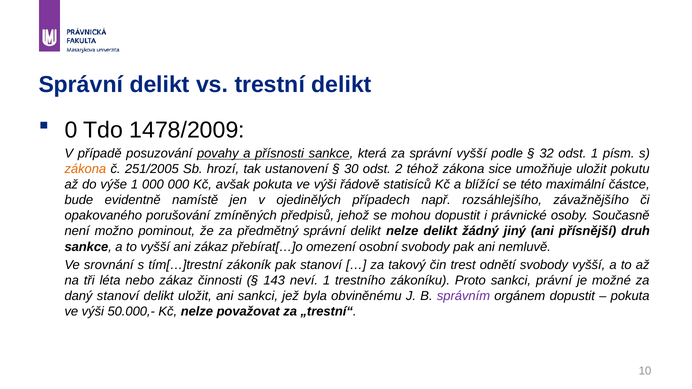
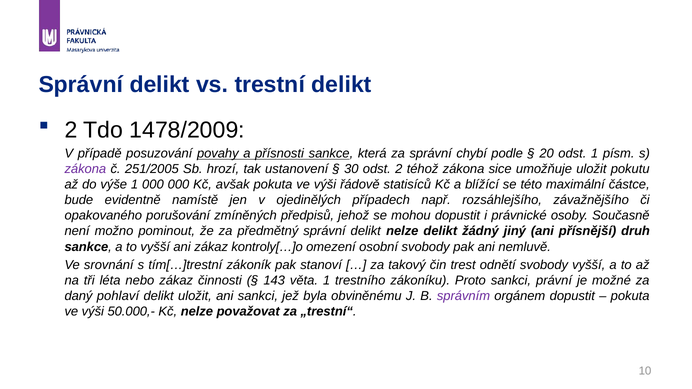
0: 0 -> 2 (71, 130)
správní vyšší: vyšší -> chybí (472, 154)
32: 32 -> 20 (547, 154)
zákona colour: orange -> purple (85, 169)
přebírat[…]o: přebírat[…]o -> kontroly[…]o (267, 247)
neví: neví -> věta (304, 281)
daný stanoví: stanoví -> pohlaví (118, 296)
